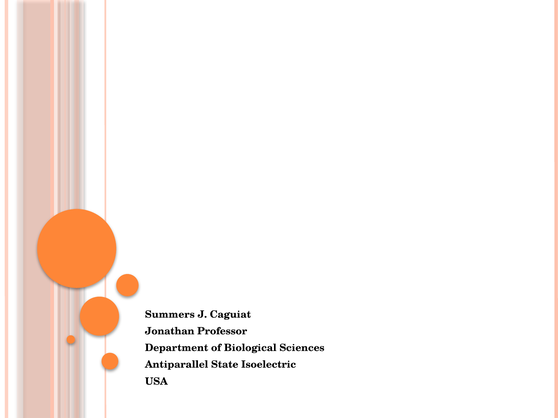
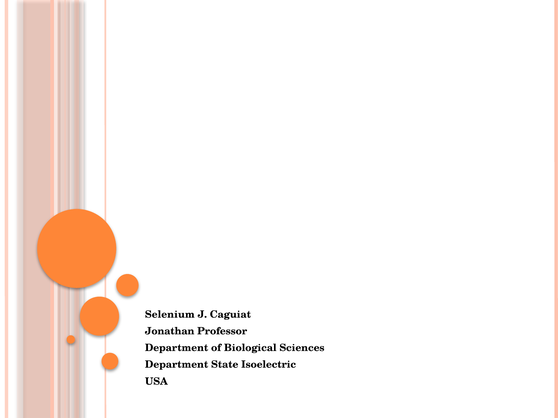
Summers: Summers -> Selenium (170, 315)
Antiparallel: Antiparallel -> Department (177, 365)
